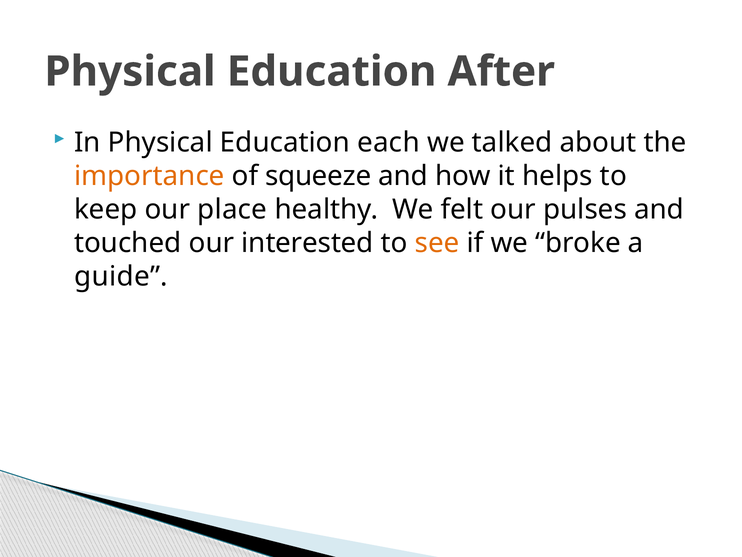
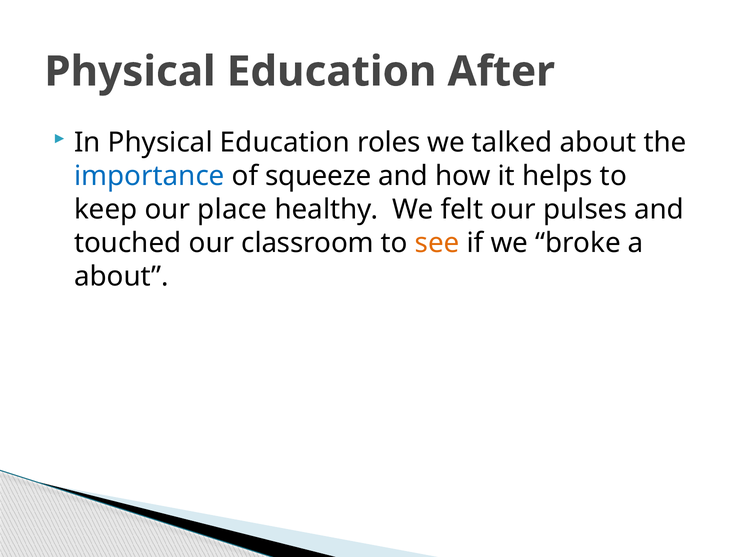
each: each -> roles (389, 143)
importance colour: orange -> blue (149, 176)
interested: interested -> classroom (308, 243)
guide: guide -> about (121, 276)
